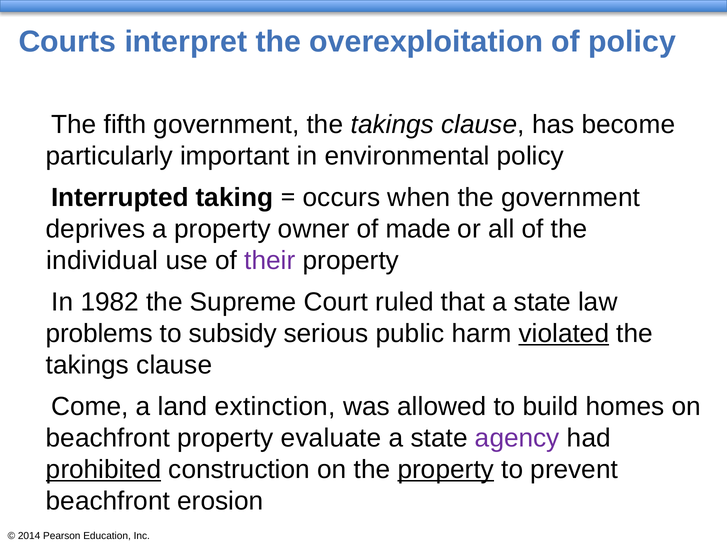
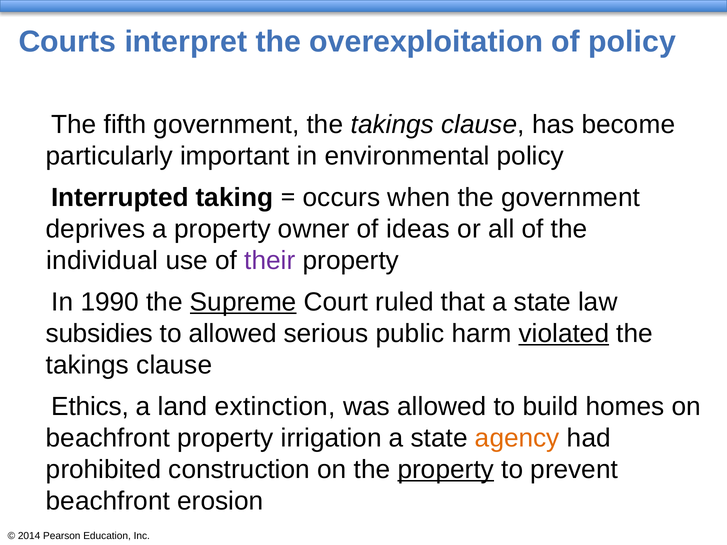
made: made -> ideas (418, 229)
1982: 1982 -> 1990 (110, 302)
Supreme underline: none -> present (243, 302)
problems: problems -> subsidies (99, 334)
to subsidy: subsidy -> allowed (233, 334)
Come: Come -> Ethics (90, 407)
evaluate: evaluate -> irrigation (331, 438)
agency colour: purple -> orange (517, 438)
prohibited underline: present -> none (104, 470)
